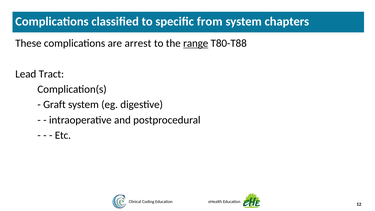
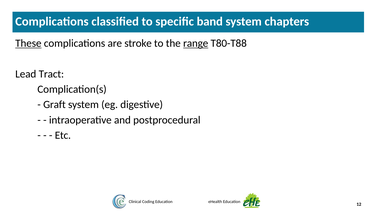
from: from -> band (210, 21)
These underline: none -> present (28, 43)
arrest: arrest -> stroke (138, 43)
